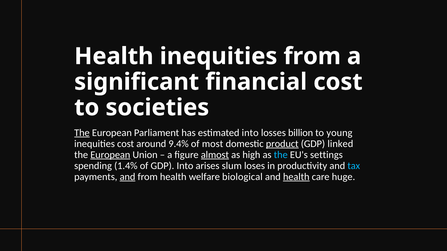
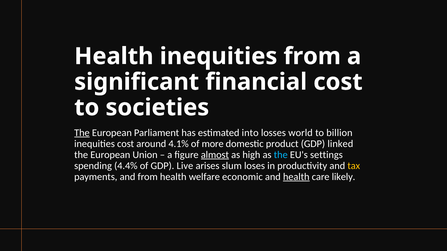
billion: billion -> world (300, 133)
young: young -> billion (339, 133)
9.4%: 9.4% -> 4.1% (179, 144)
most: most -> more (213, 144)
product underline: present -> none (282, 144)
European underline: present -> none (110, 155)
1.4%: 1.4% -> 4.4% (126, 166)
GDP Into: Into -> Live (185, 166)
tax colour: light blue -> yellow (354, 166)
and underline: present -> none (127, 177)
biological: biological -> economic (242, 177)
huge: huge -> likely (344, 177)
